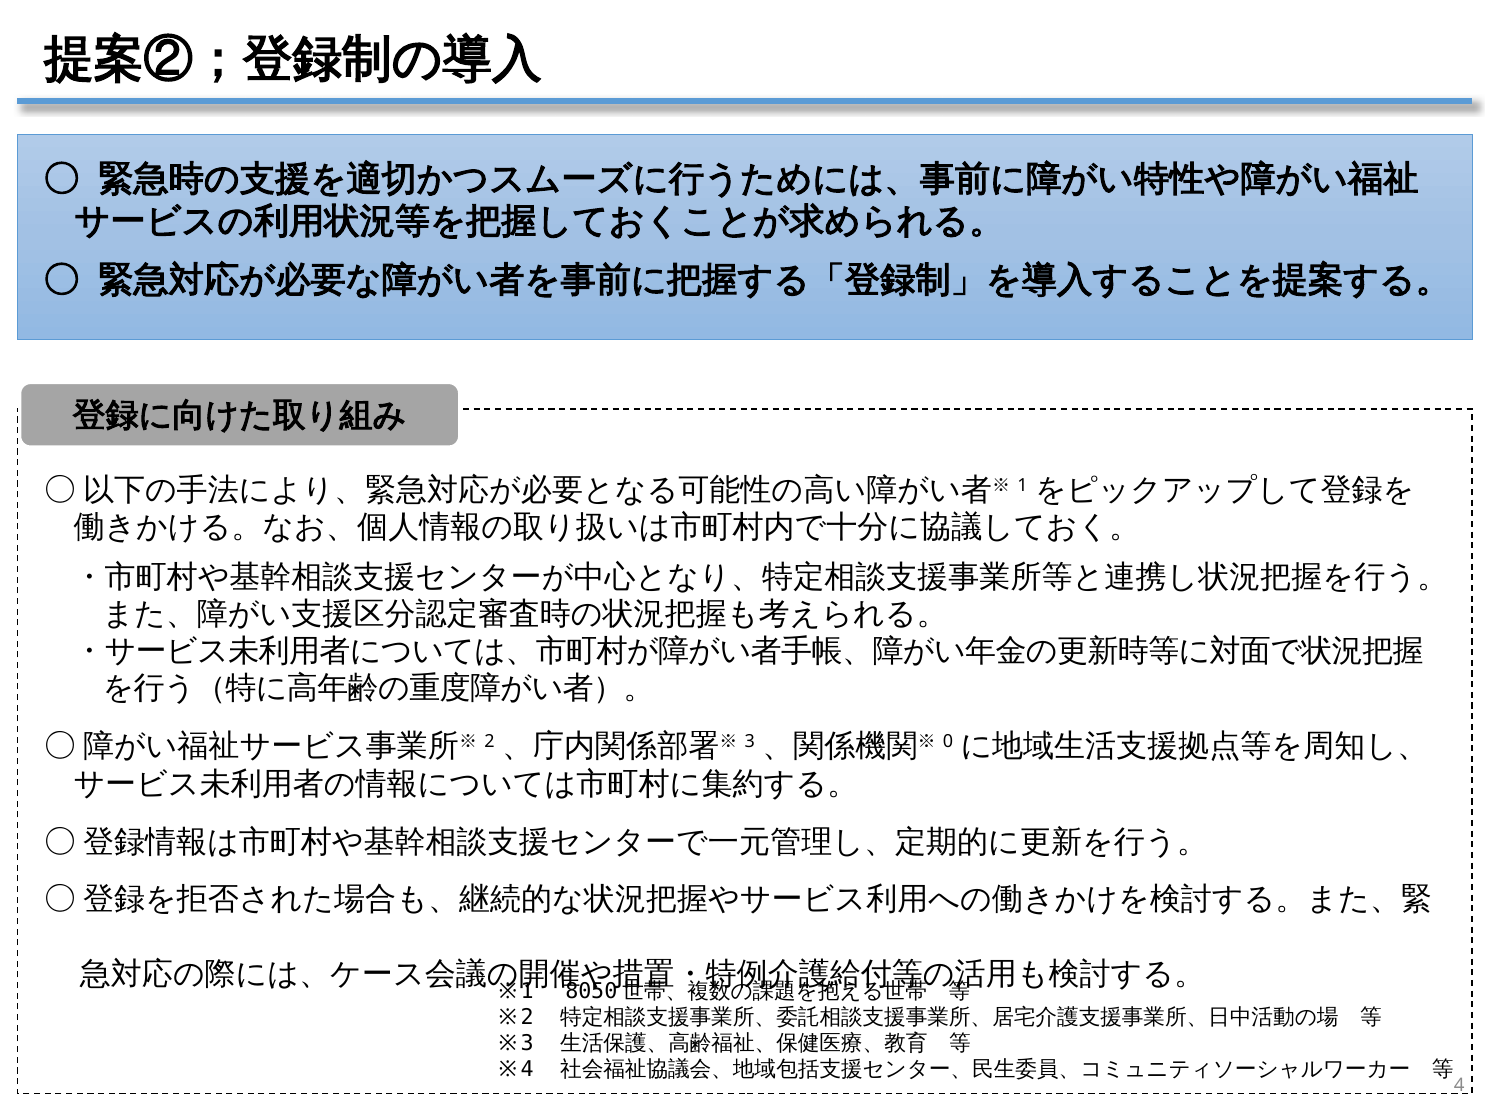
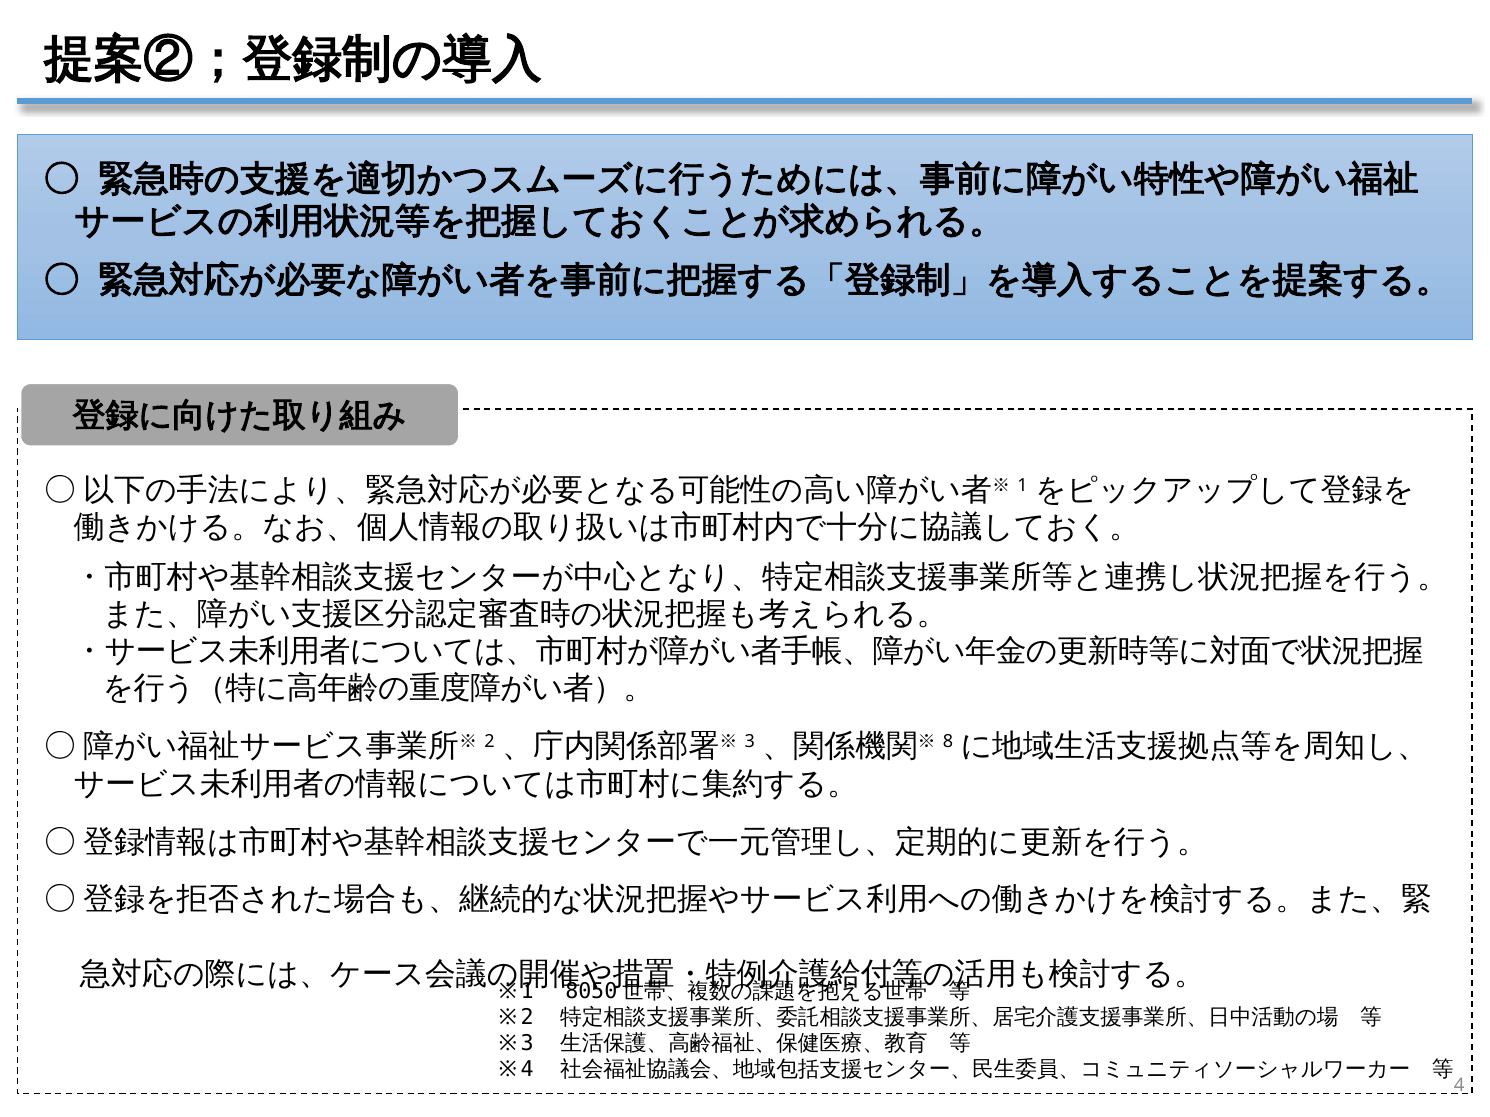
0: 0 -> 8 (948, 742)
